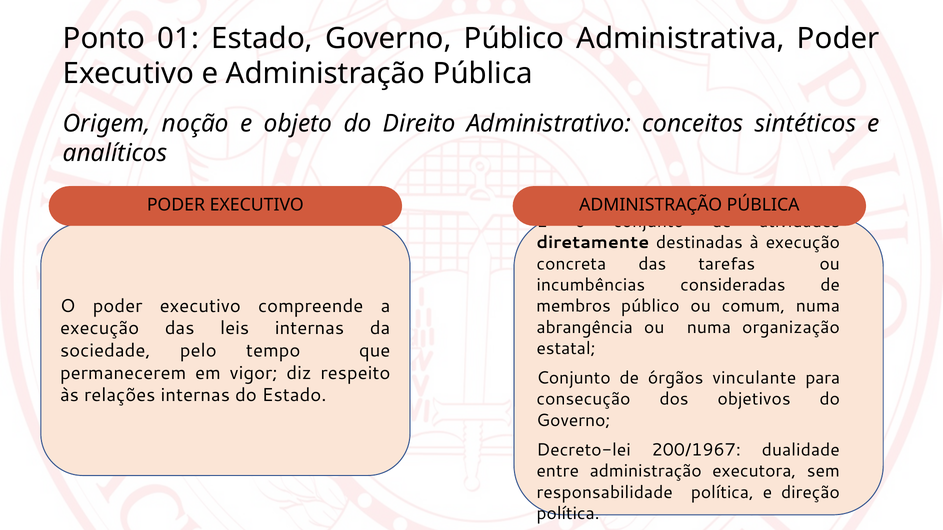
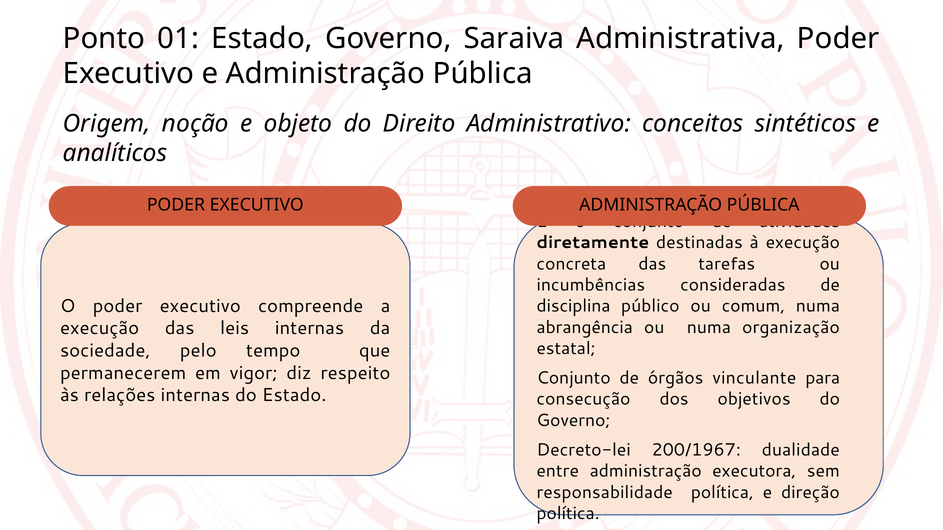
Governo Público: Público -> Saraiva (514, 38)
membros: membros -> disciplina (574, 306)
